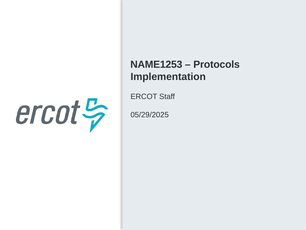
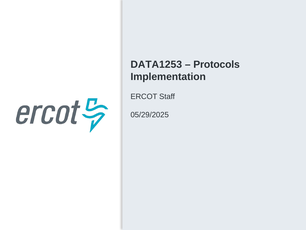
NAME1253: NAME1253 -> DATA1253 (156, 64)
